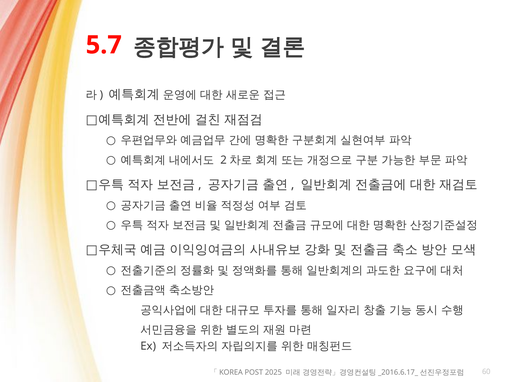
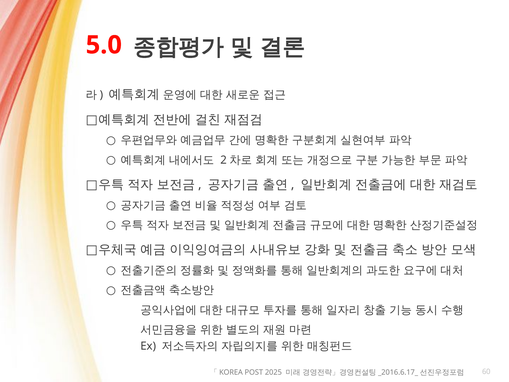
5.7: 5.7 -> 5.0 (104, 45)
